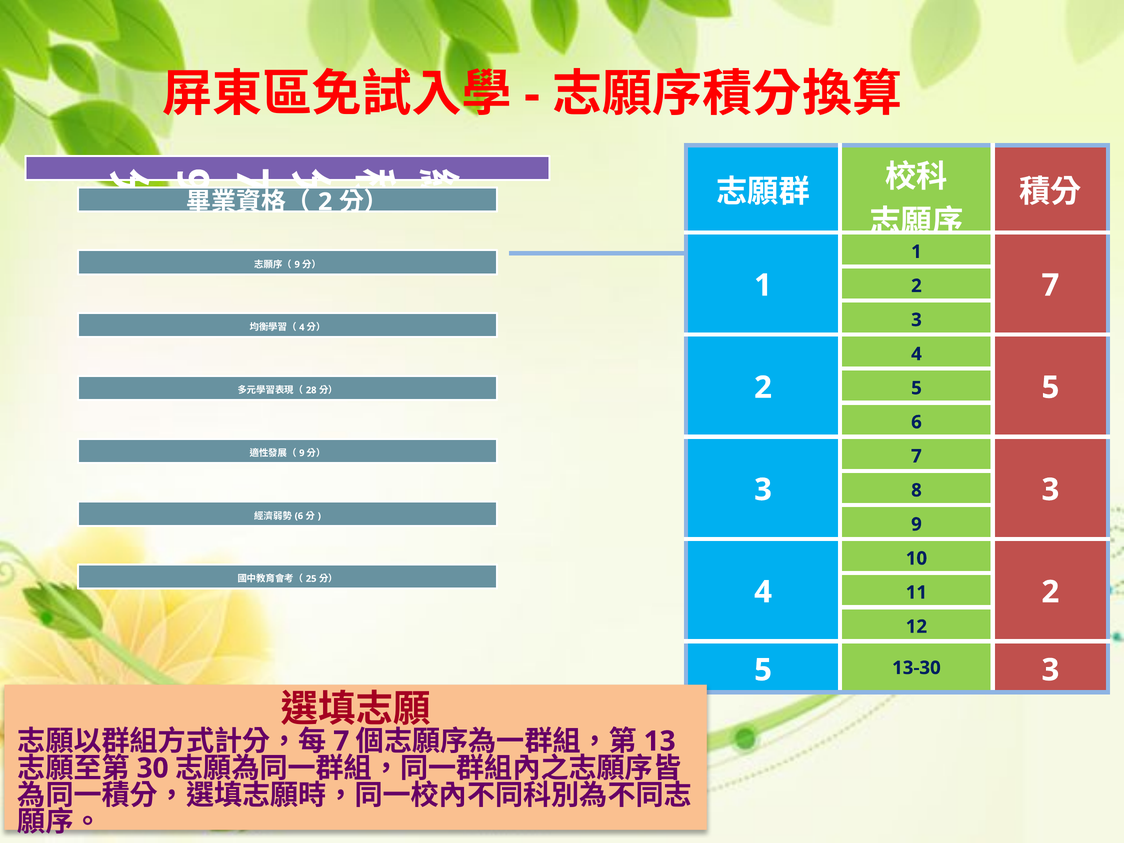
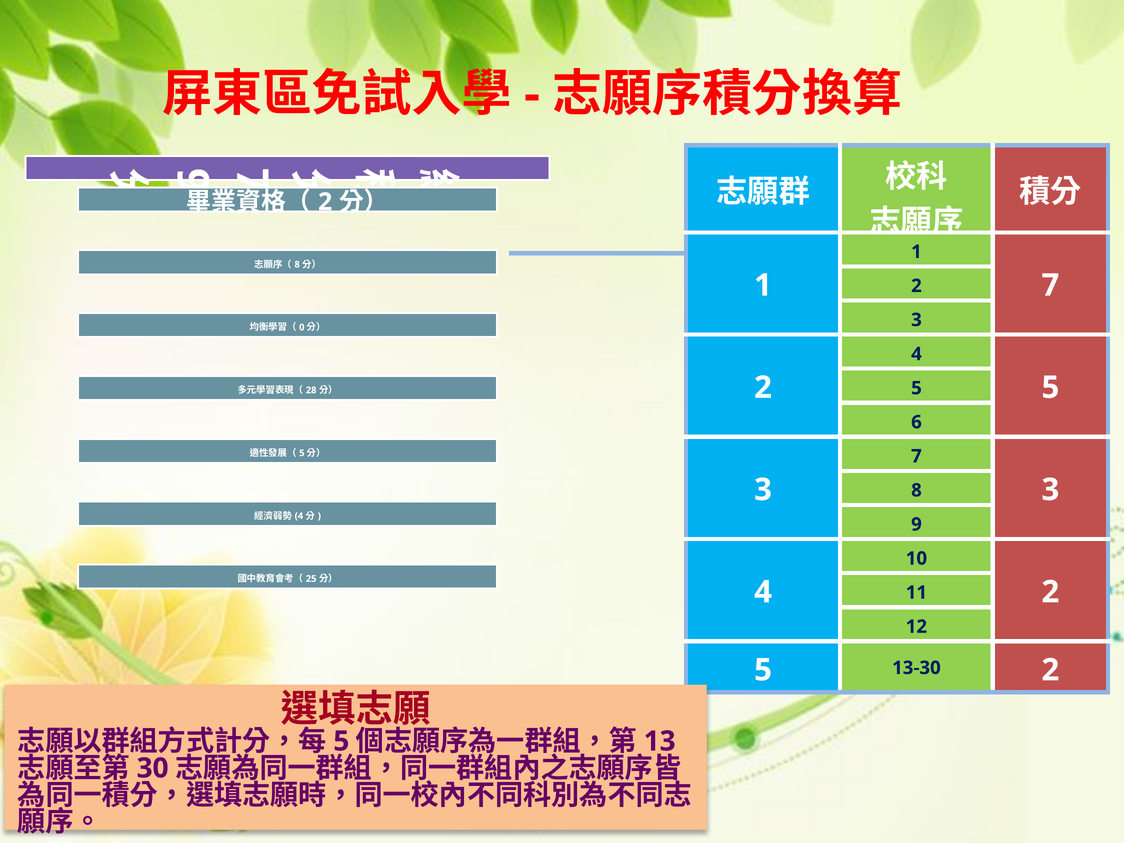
9: 9 -> 8 (297, 264)
4: 4 -> 0 (302, 327)
9: 9 -> 5 (302, 453)
6: 6 -> 4 (299, 516)
13-30 3: 3 -> 2 (1050, 670)
7: 7 -> 5 (341, 741)
